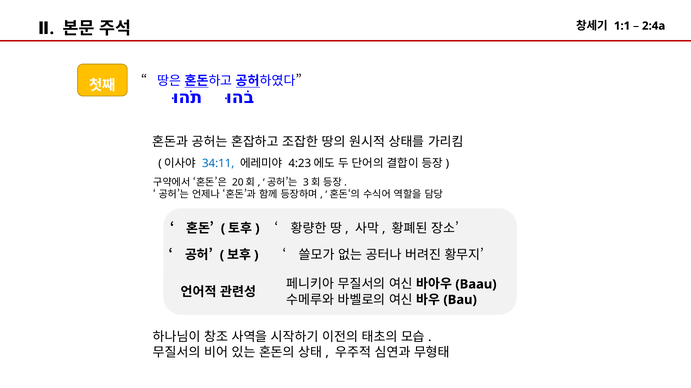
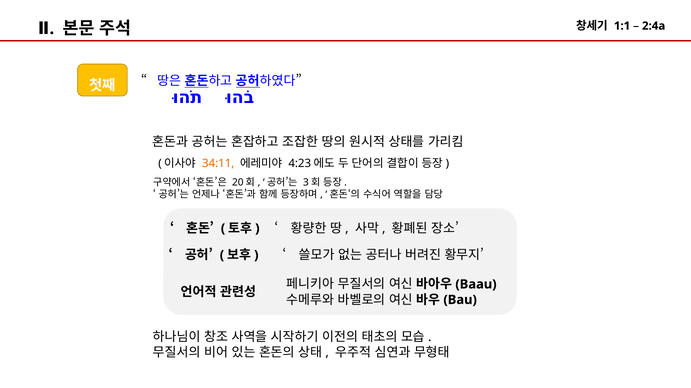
34:11 colour: blue -> orange (218, 164)
